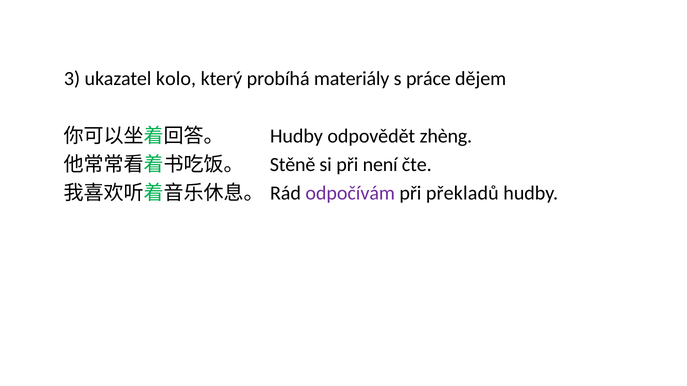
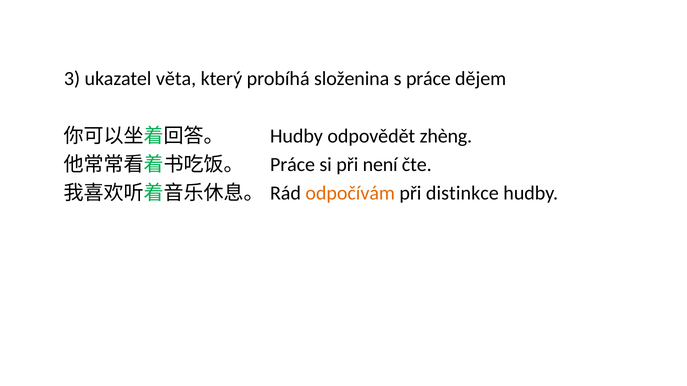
kolo: kolo -> věta (176, 79)
materiály: materiály -> složenina (352, 79)
Stěně: Stěně -> Práce (293, 165)
odpočívám colour: purple -> orange (350, 194)
překladů: překladů -> distinkce (462, 194)
